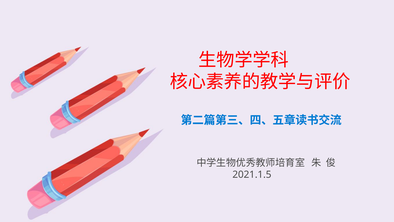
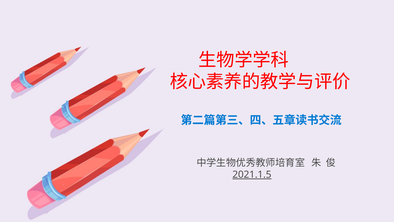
2021.1.5 underline: none -> present (252, 174)
